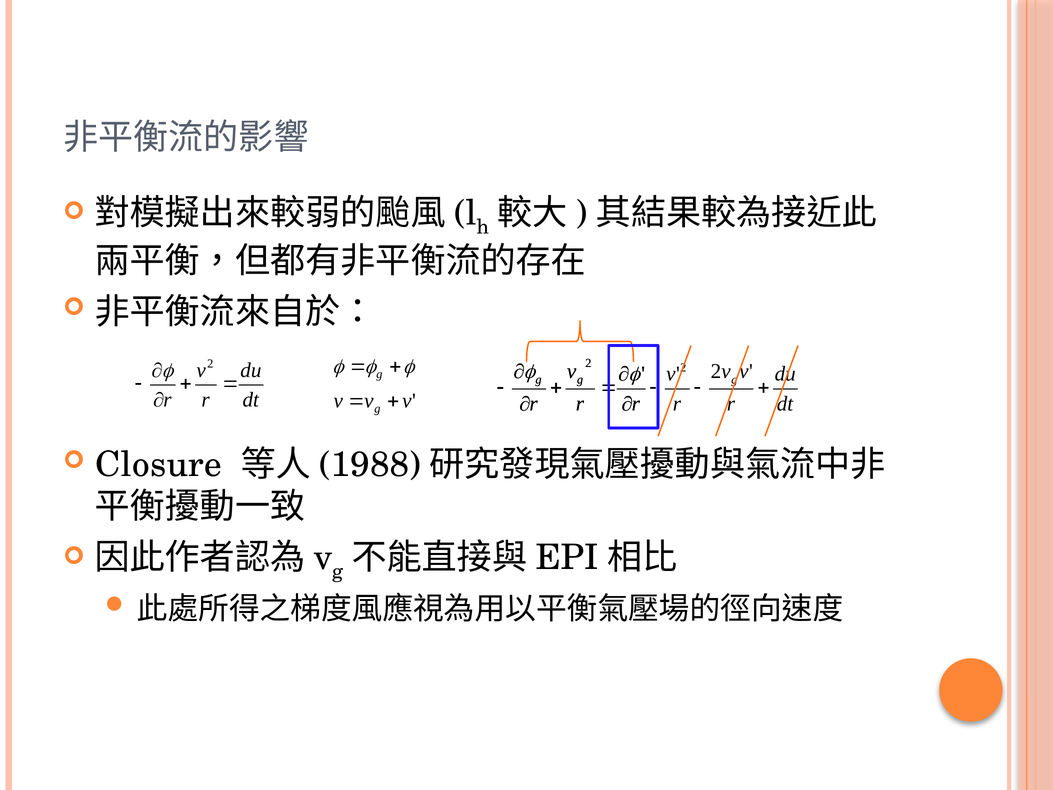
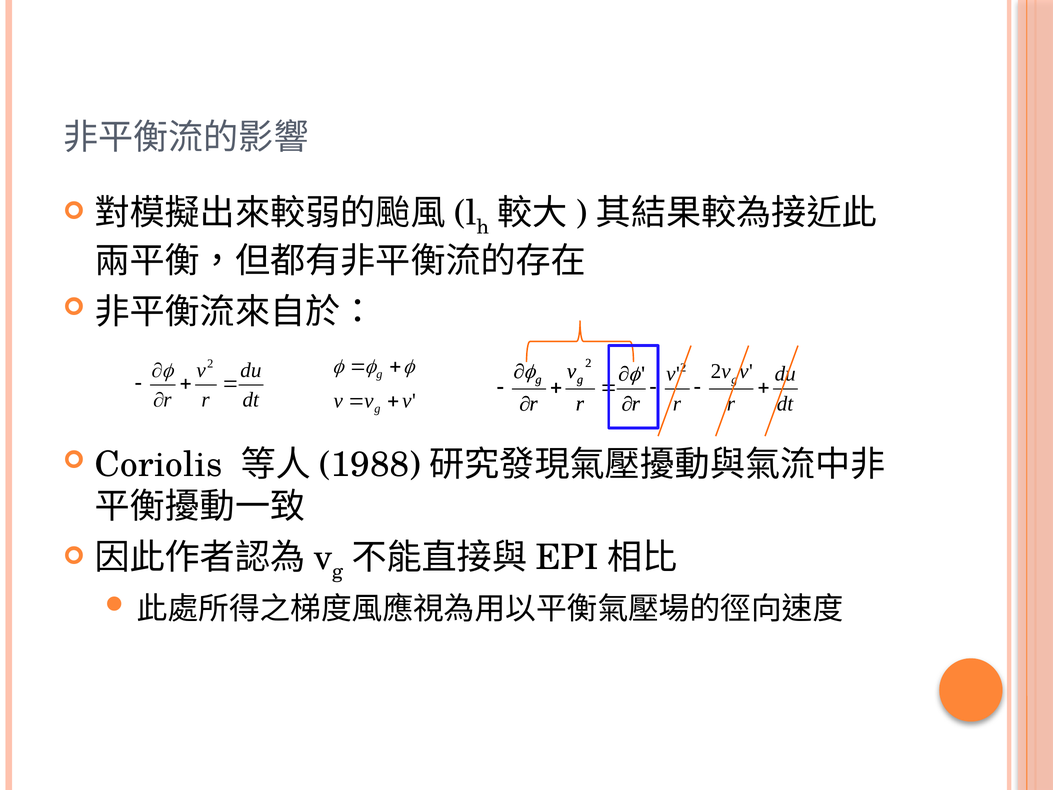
Closure: Closure -> Coriolis (158, 465)
